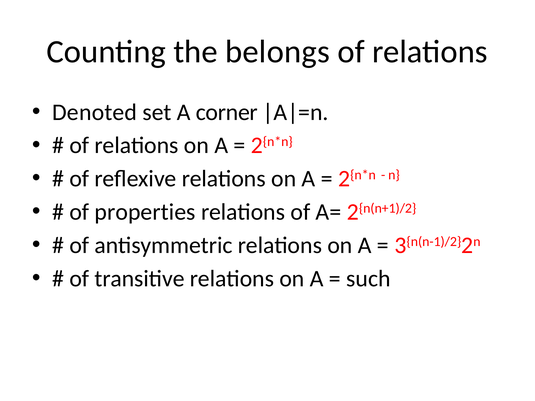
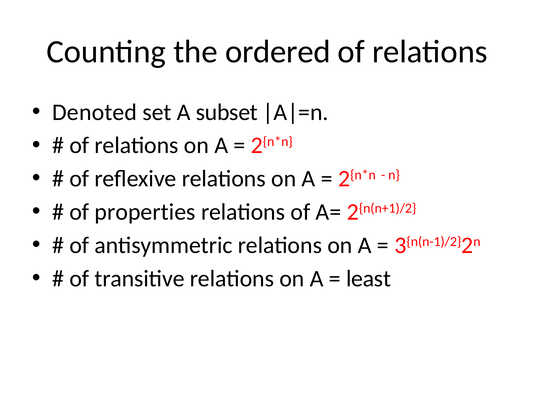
belongs: belongs -> ordered (278, 52)
corner: corner -> subset (227, 112)
such: such -> least (368, 279)
